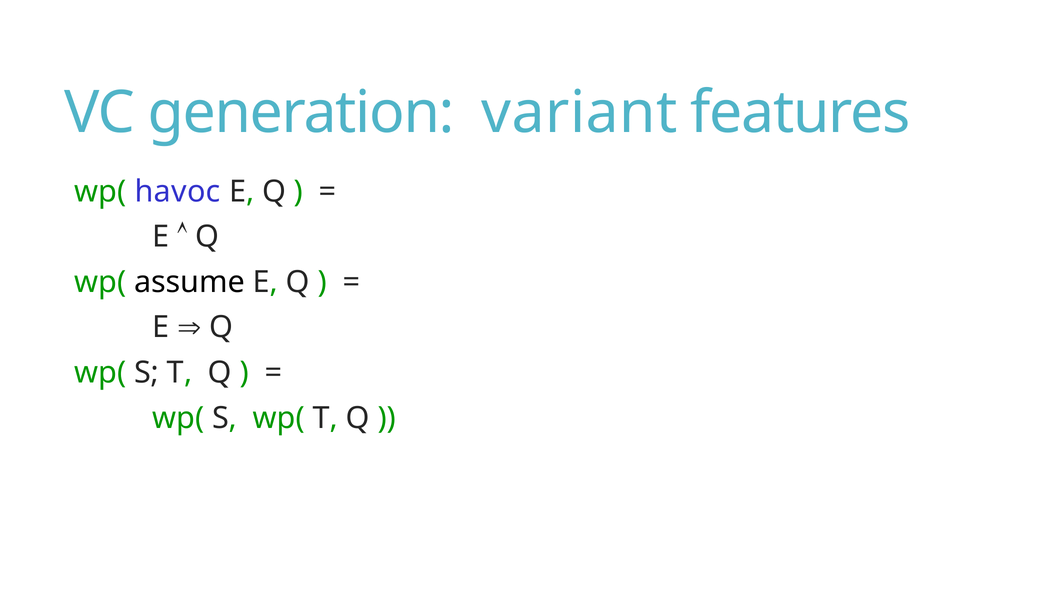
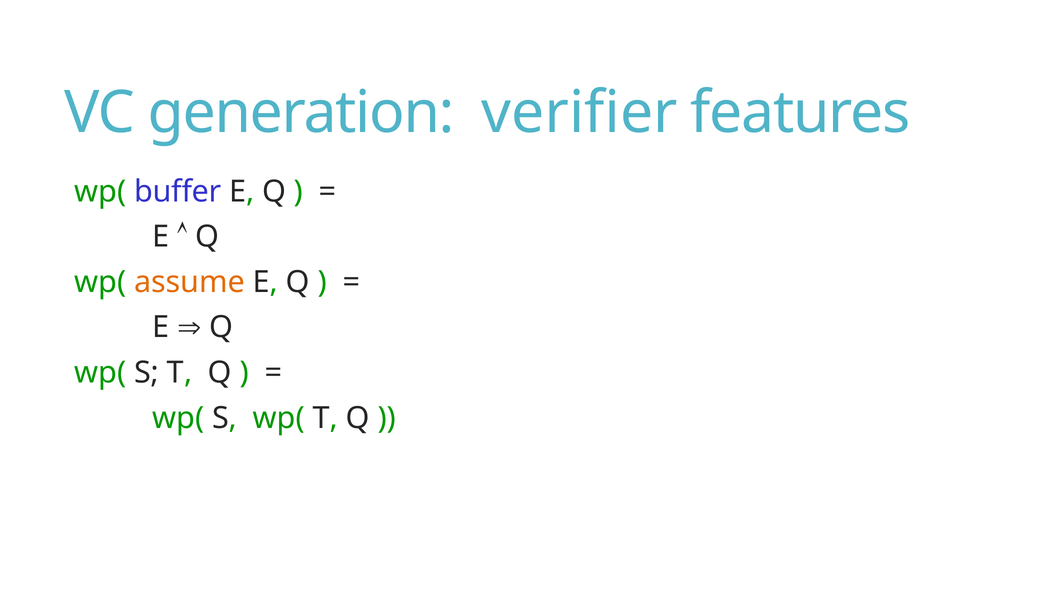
variant: variant -> verifier (580, 113)
havoc: havoc -> buffer (178, 192)
assume colour: black -> orange (190, 282)
